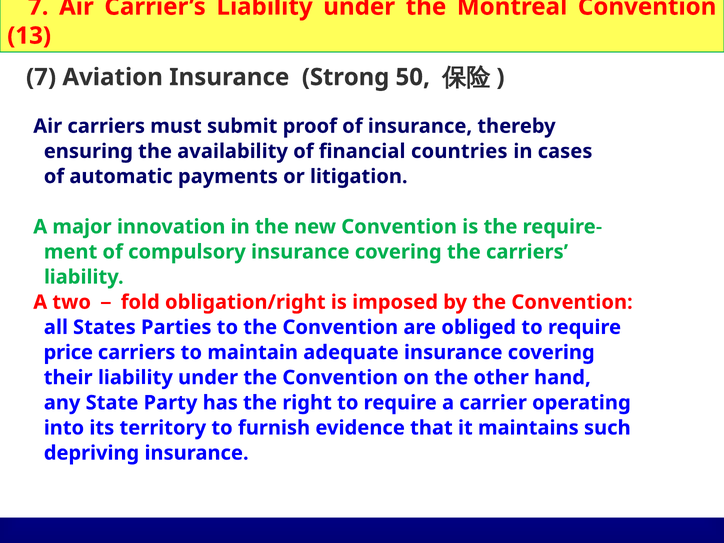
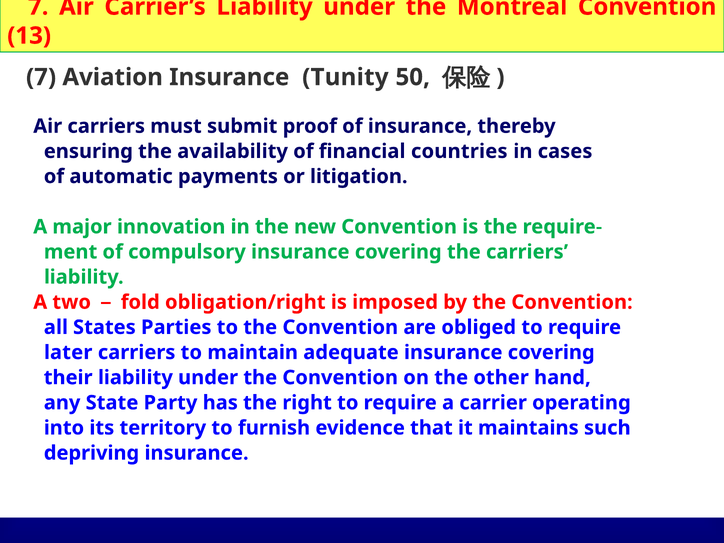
Strong: Strong -> Tunity (345, 77)
price: price -> later (68, 352)
